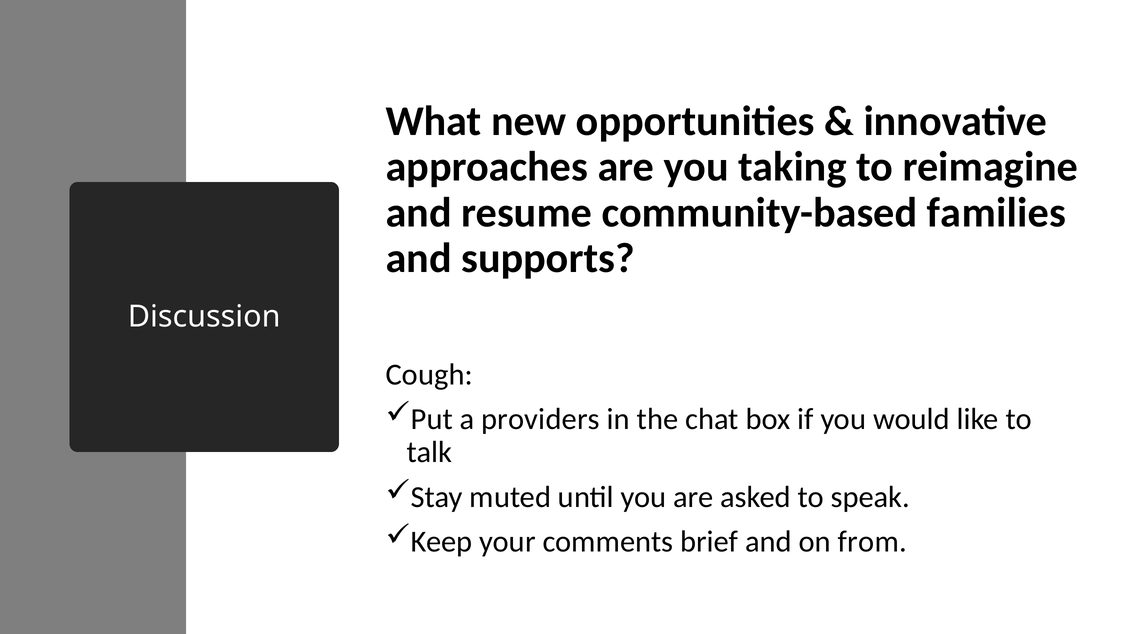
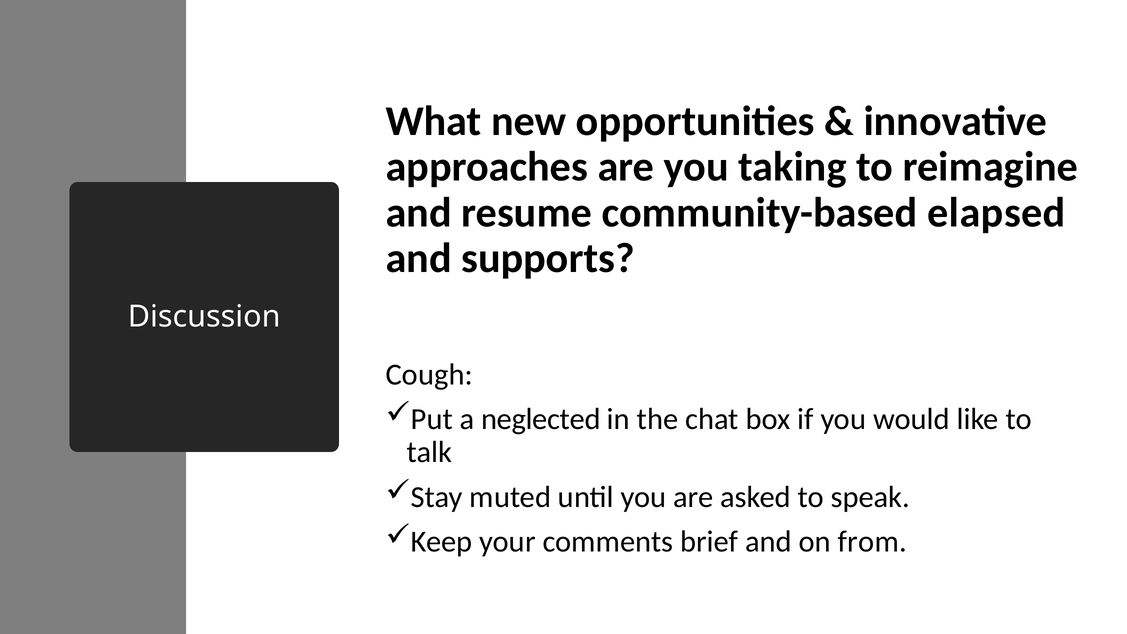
families: families -> elapsed (996, 213)
providers: providers -> neglected (541, 419)
